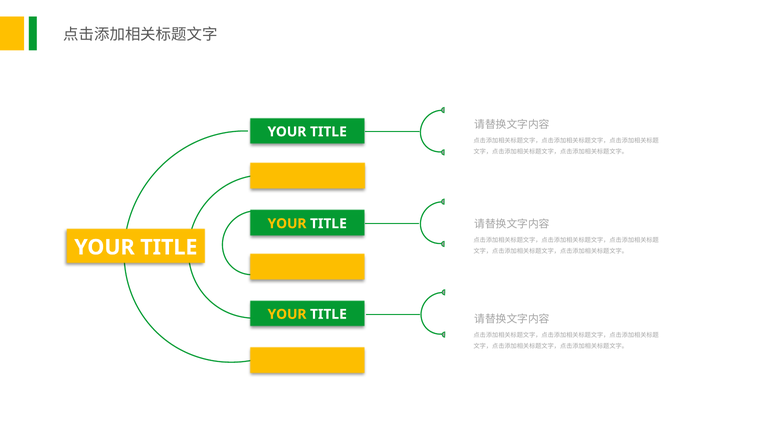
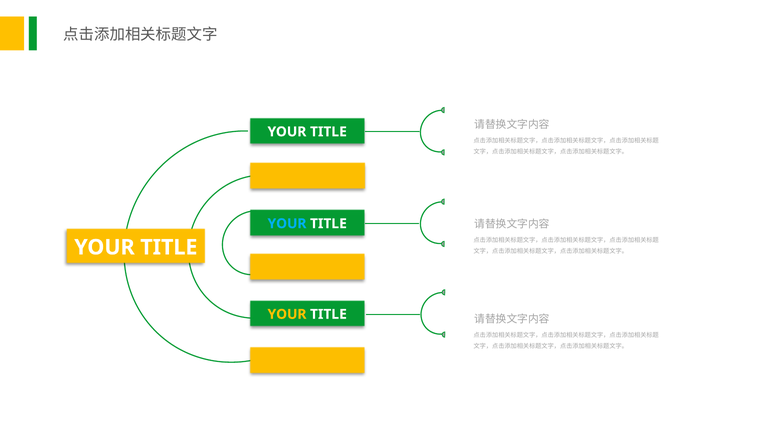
YOUR colour: yellow -> light blue (287, 224)
